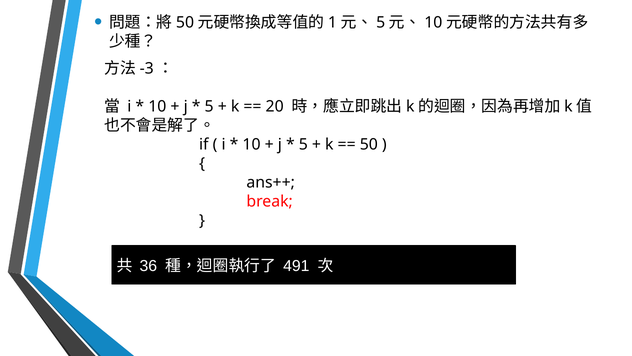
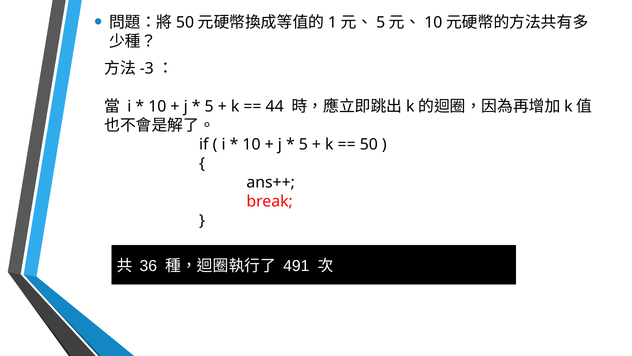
20: 20 -> 44 (275, 106)
